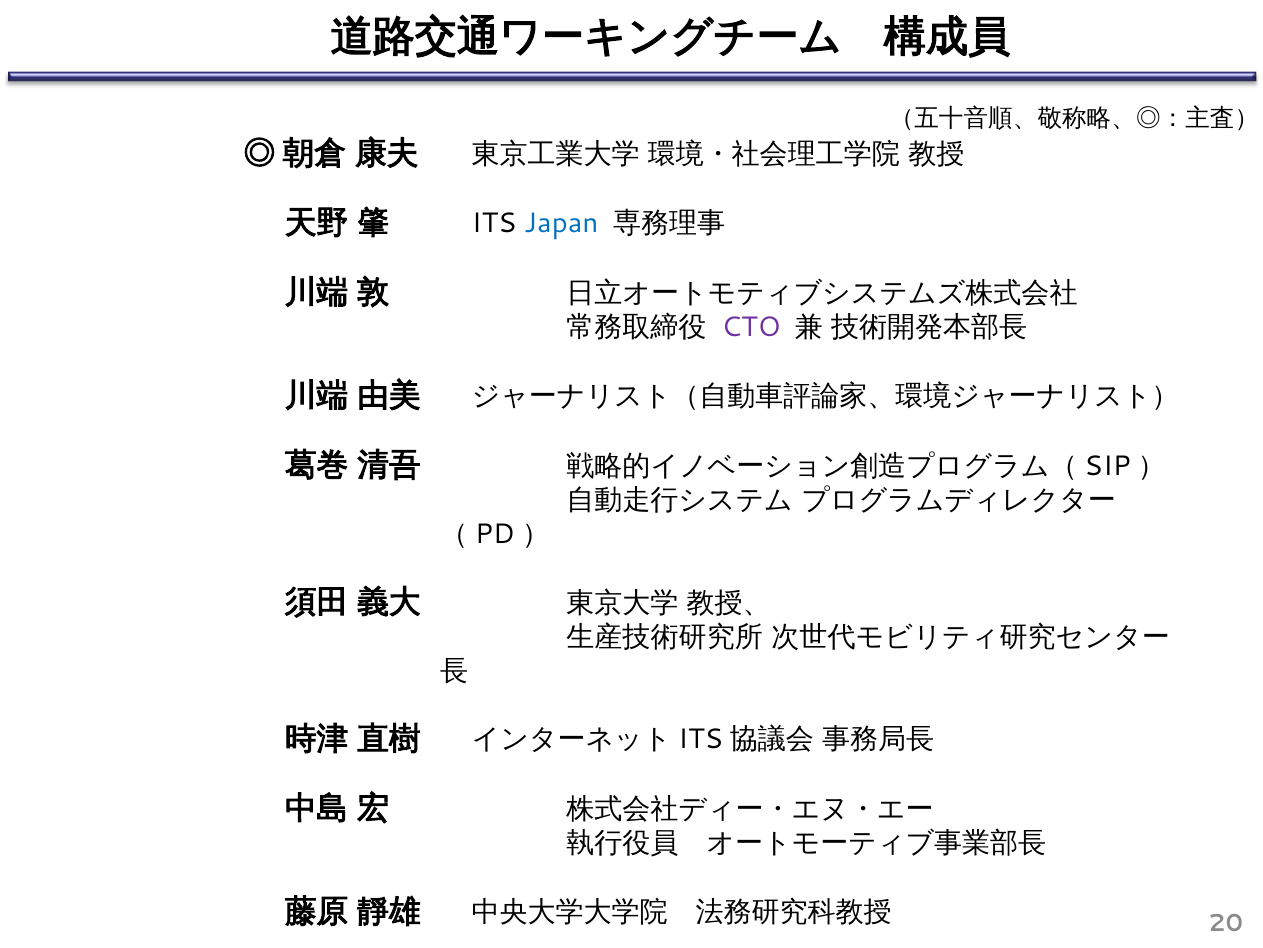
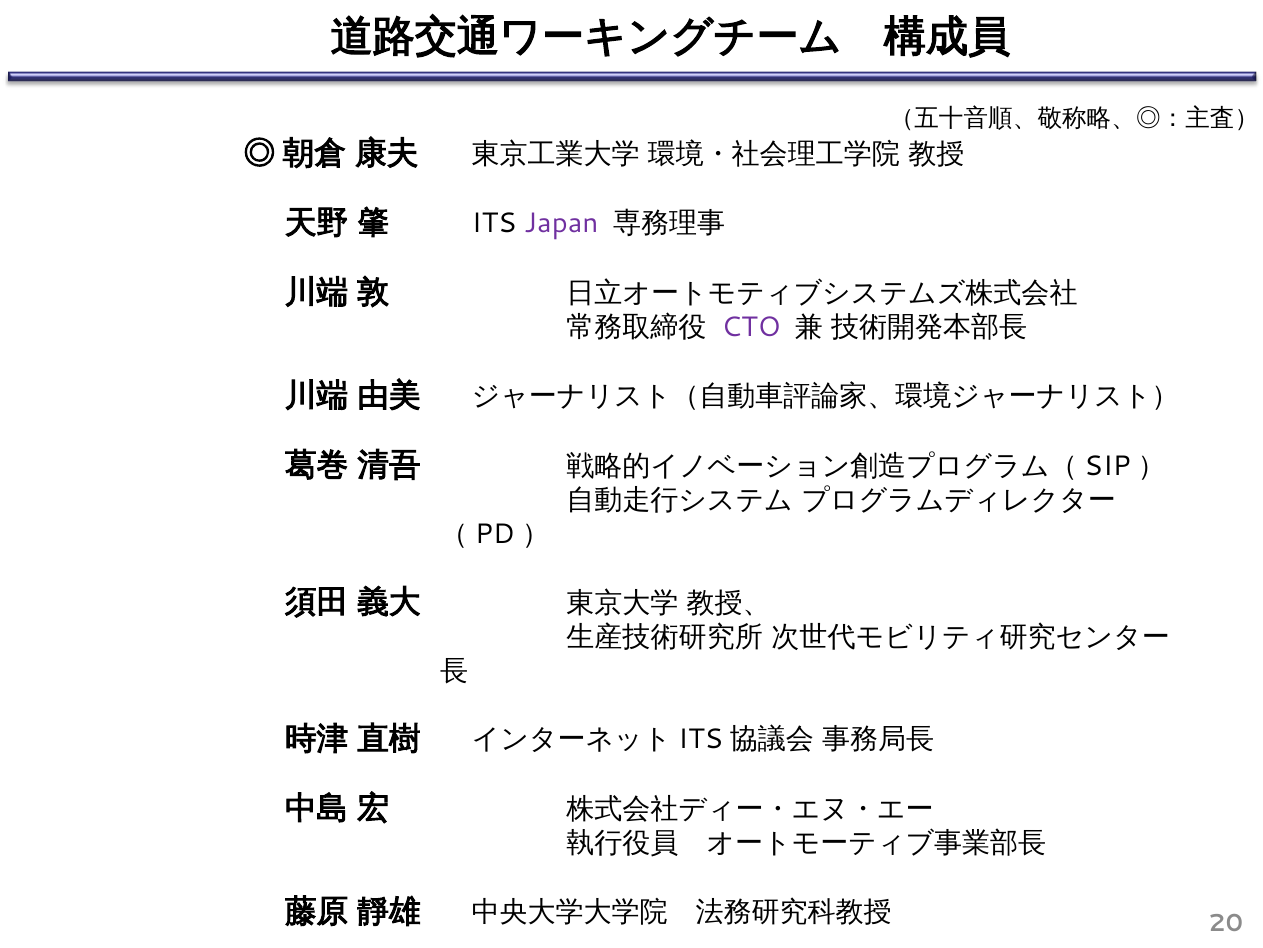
Japan colour: blue -> purple (561, 224)
